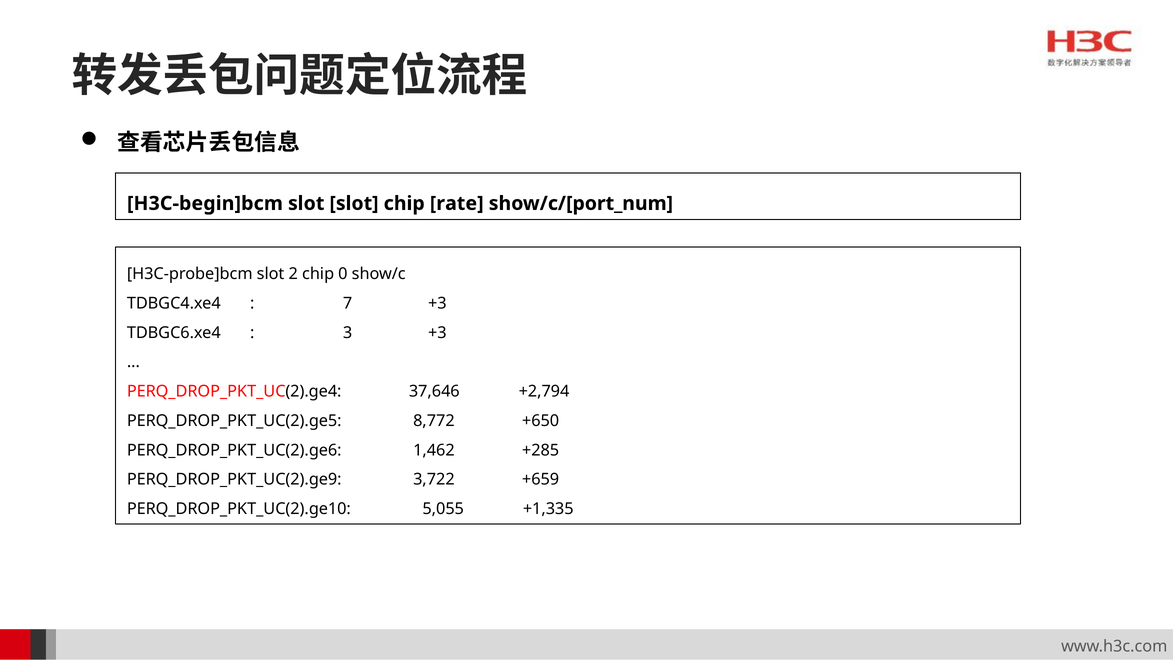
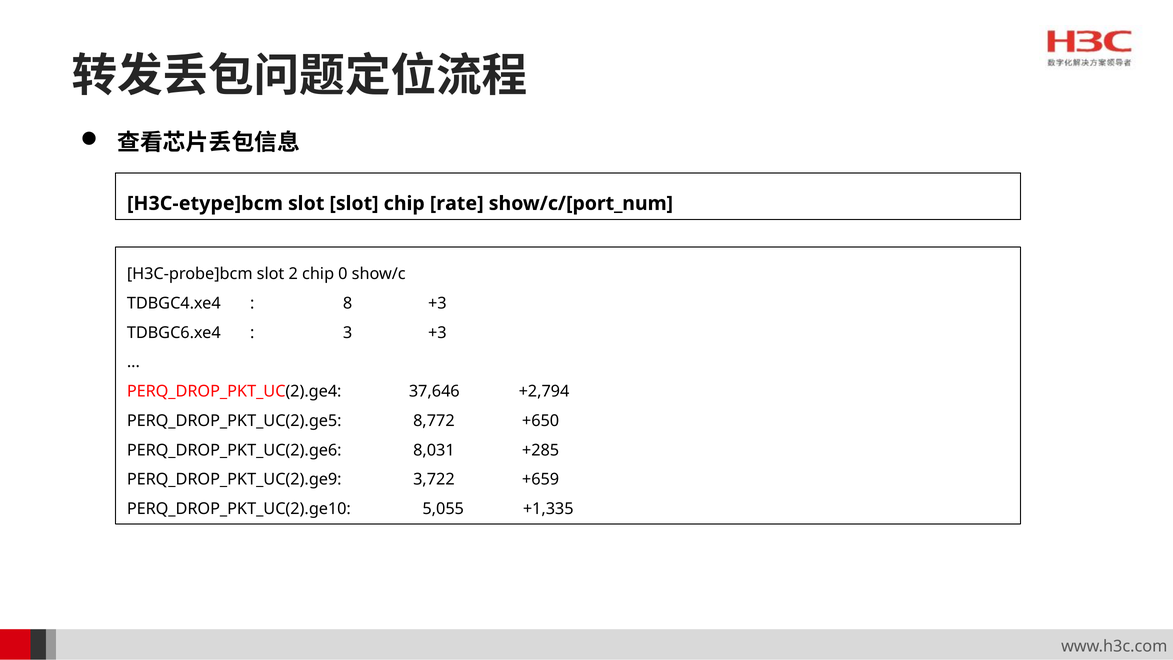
H3C-begin]bcm: H3C-begin]bcm -> H3C-etype]bcm (205, 203)
7: 7 -> 8 (348, 303)
1,462: 1,462 -> 8,031 (434, 450)
